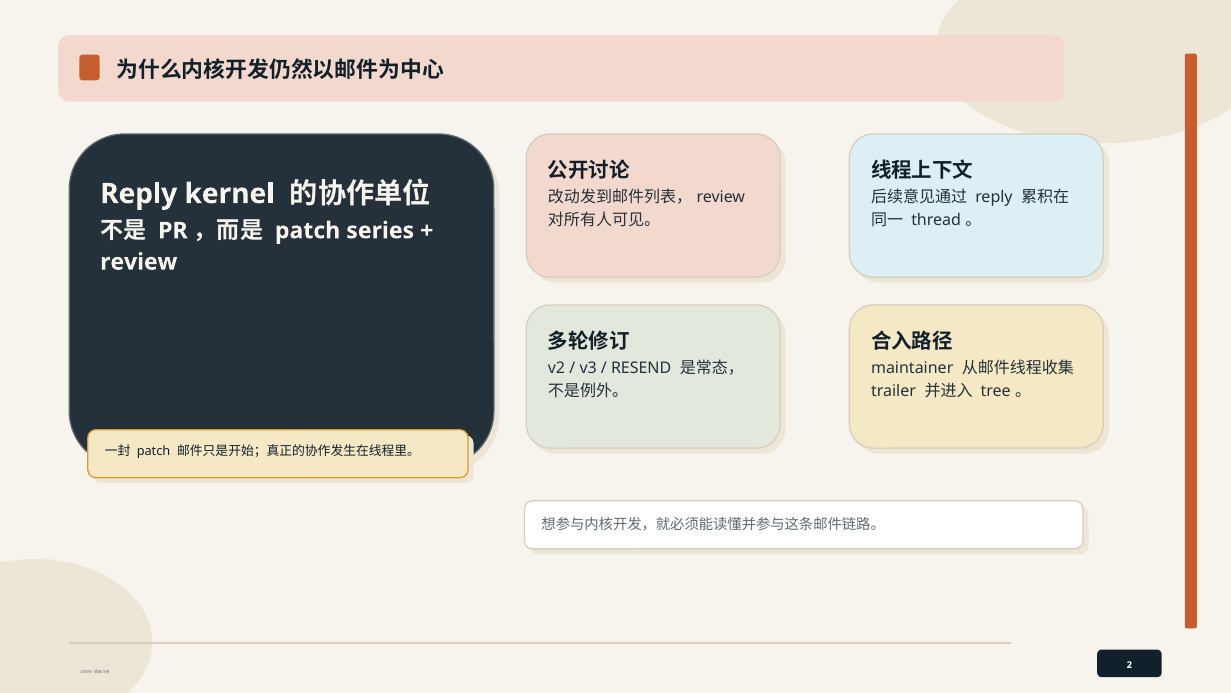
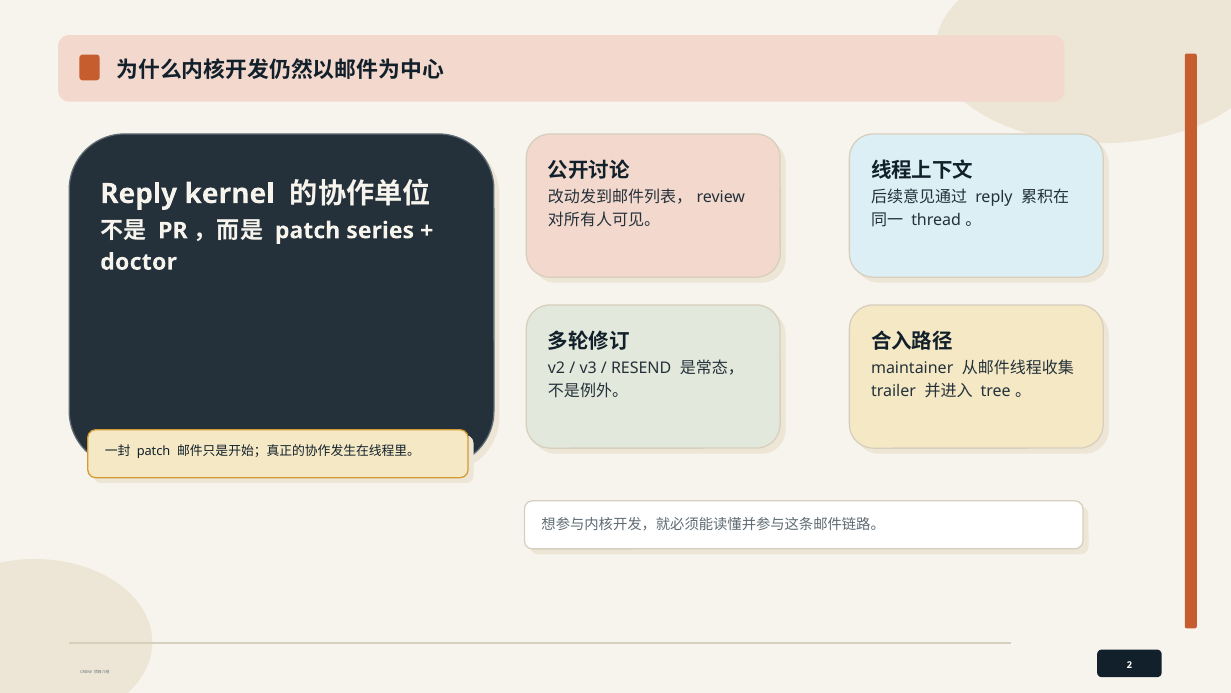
review: review -> doctor (139, 262)
